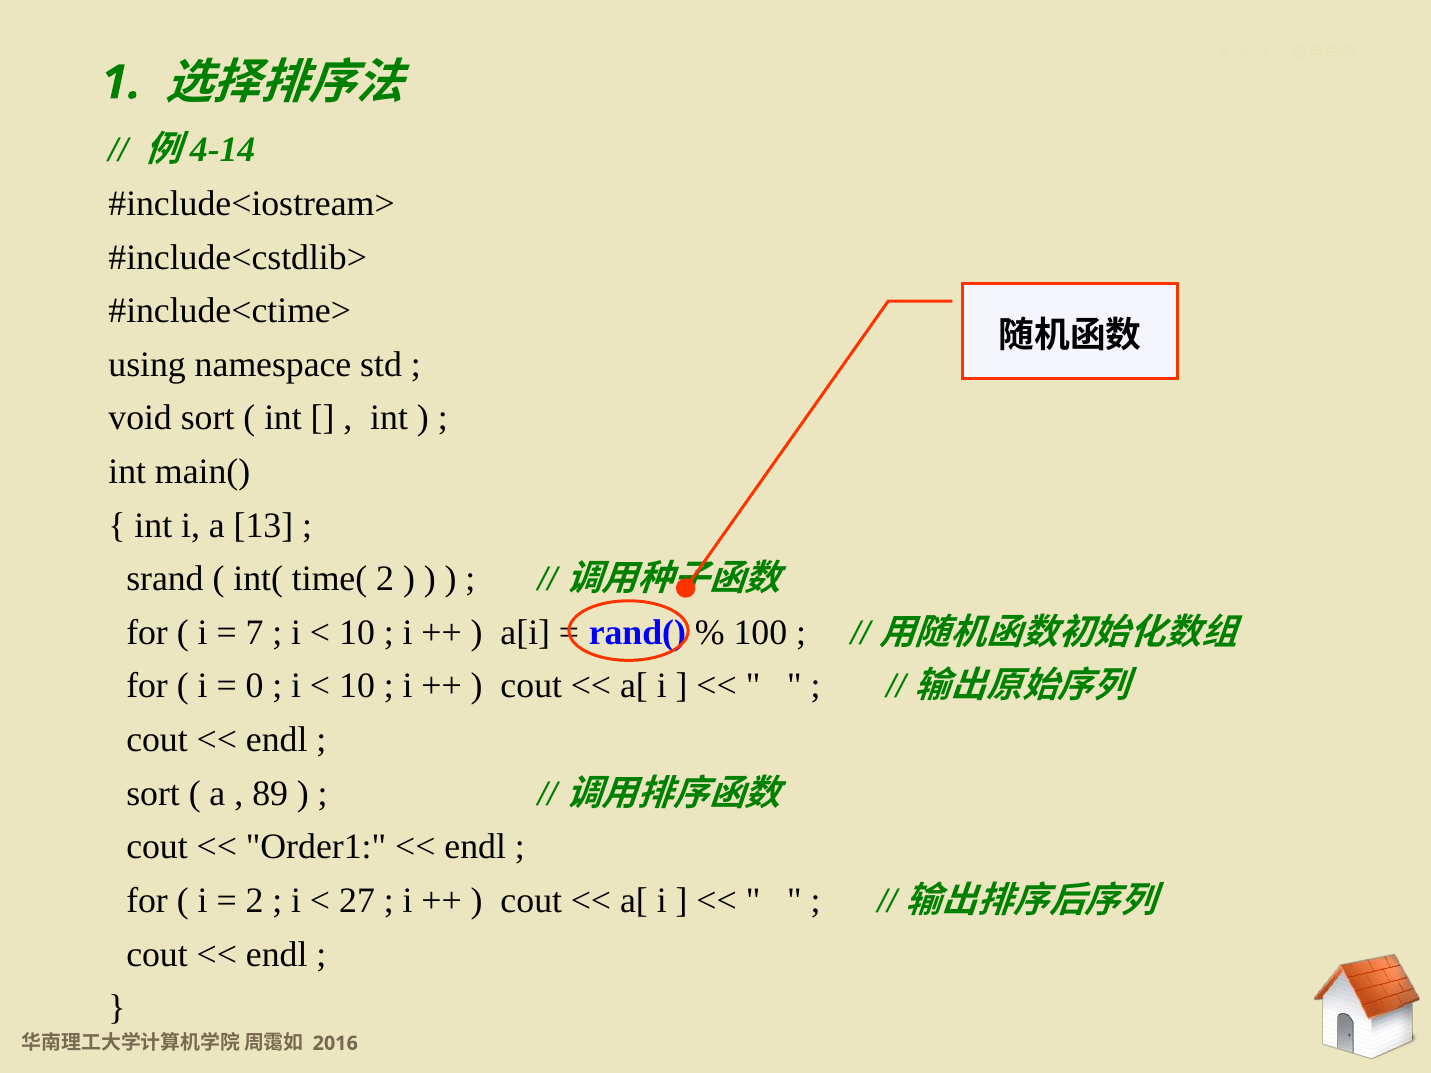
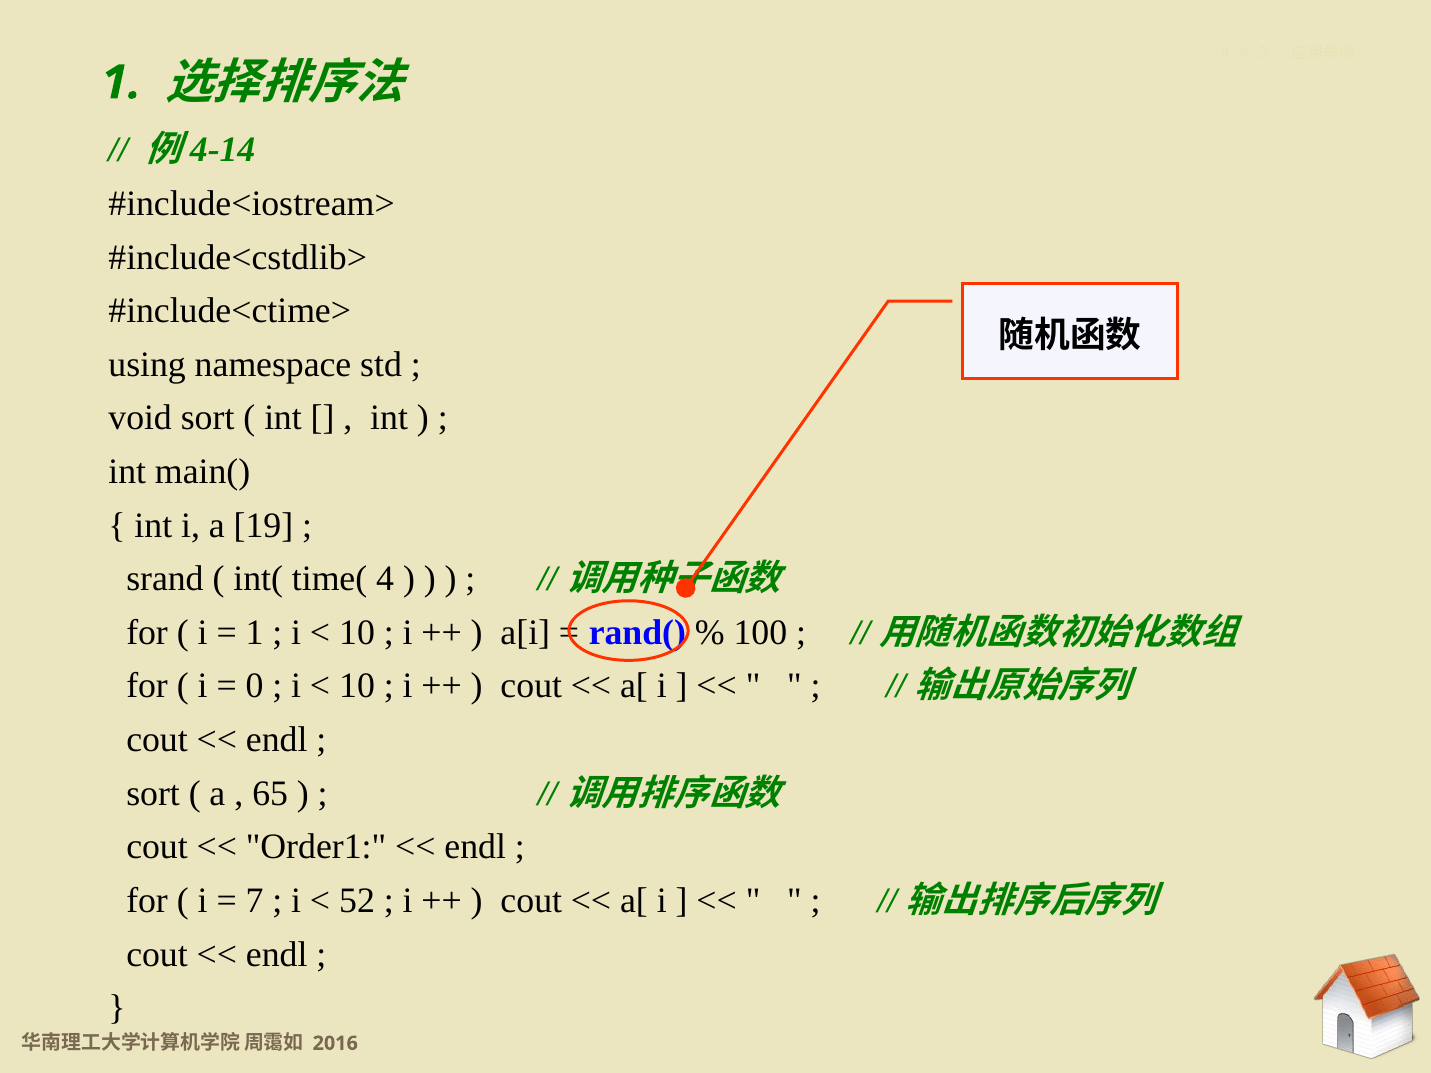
13: 13 -> 19 (263, 525)
time( 2: 2 -> 4 (385, 579)
7: 7 -> 1 (255, 633)
89: 89 -> 65 (270, 794)
2: 2 -> 7 (255, 901)
27: 27 -> 52 (357, 901)
